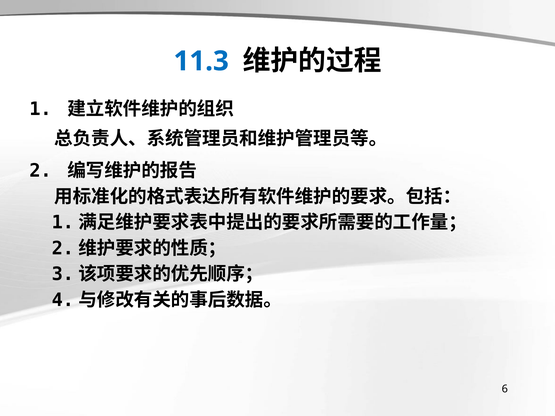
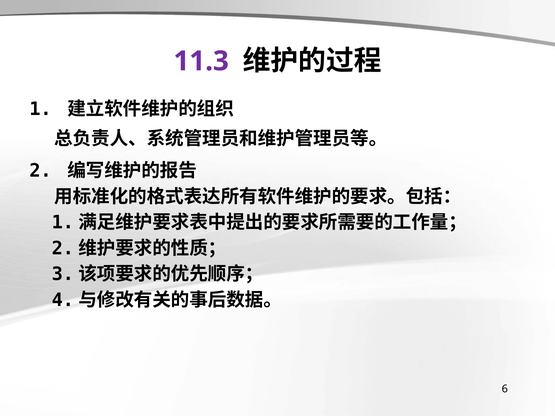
11.3 colour: blue -> purple (201, 61)
